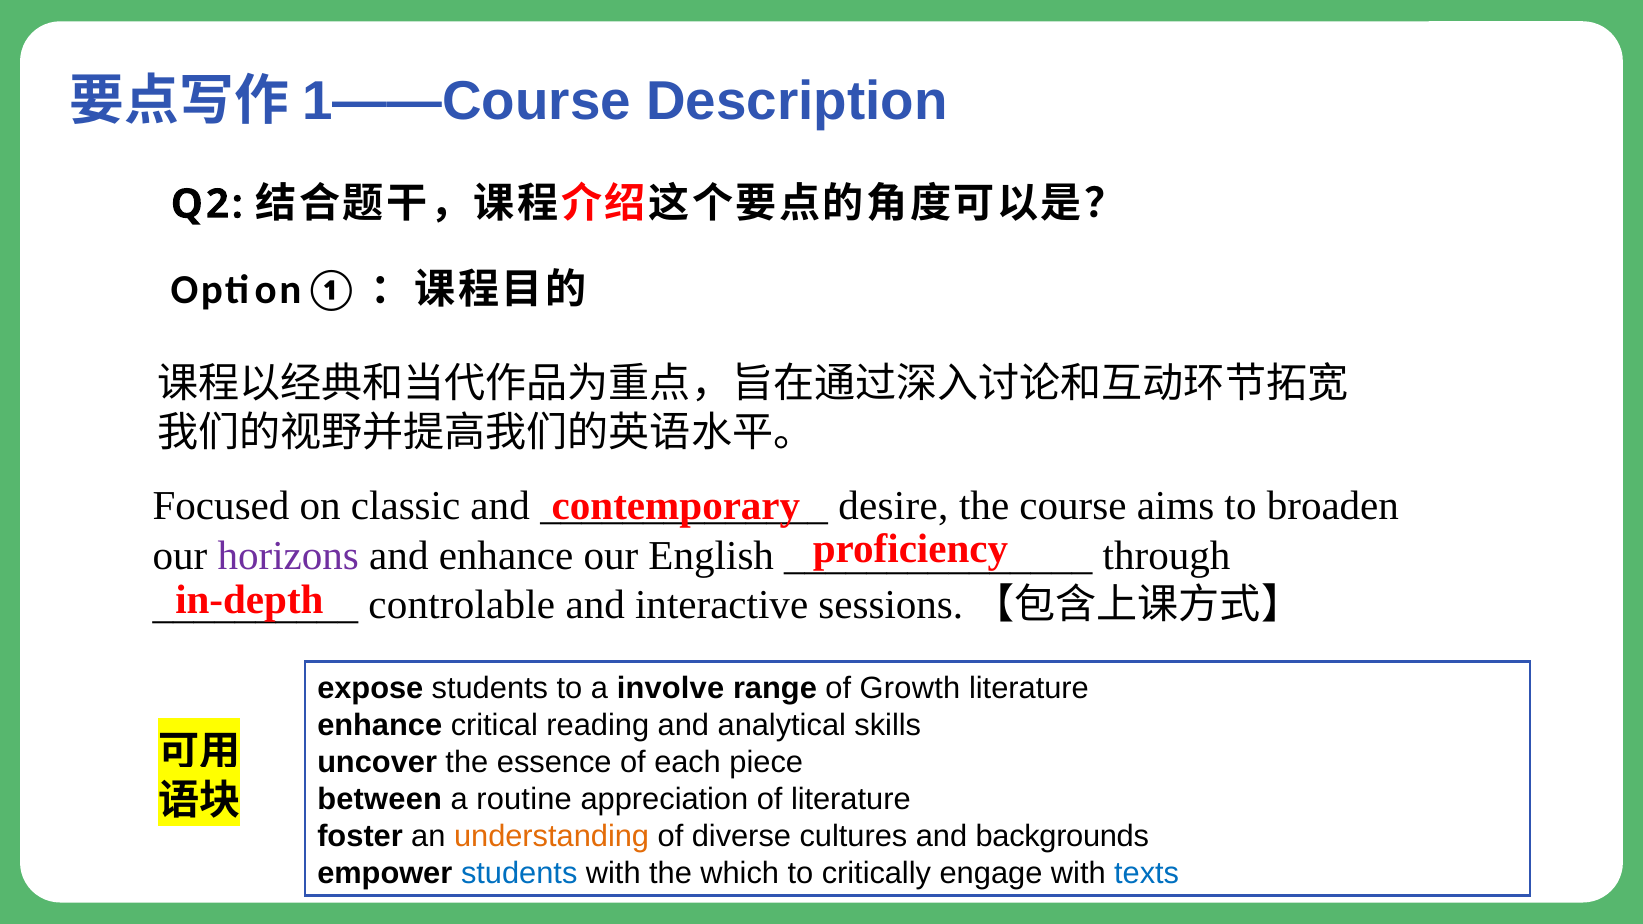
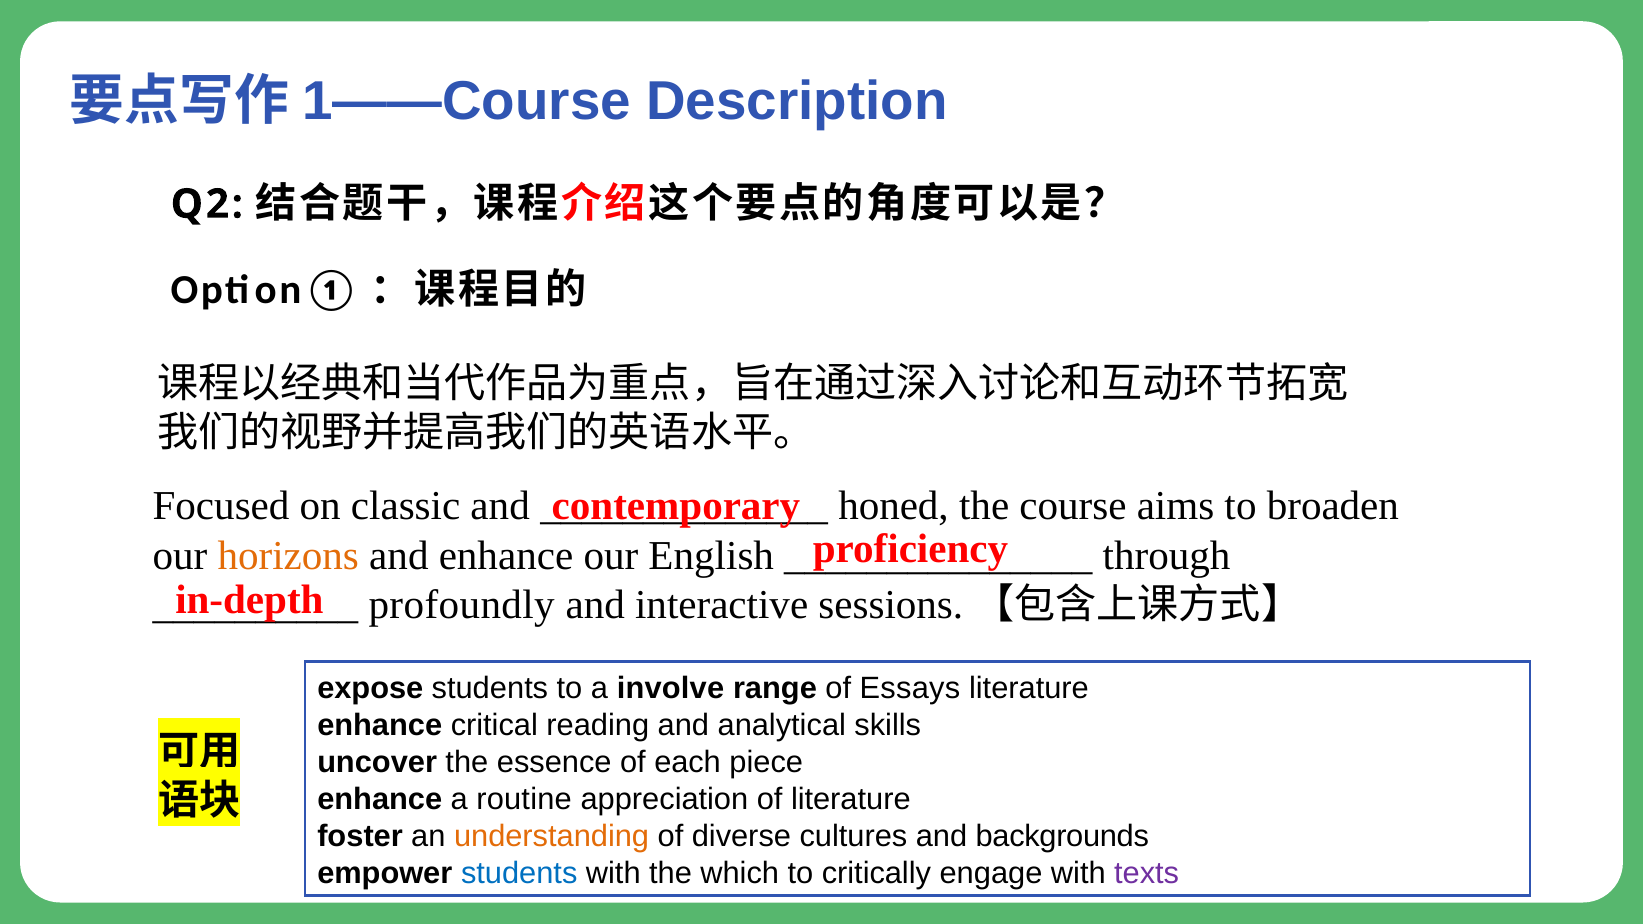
desire: desire -> honed (894, 506)
horizons colour: purple -> orange (288, 556)
controlable: controlable -> profoundly (462, 605)
Growth: Growth -> Essays (910, 688)
between: between -> enhance (380, 799)
texts colour: blue -> purple (1147, 873)
